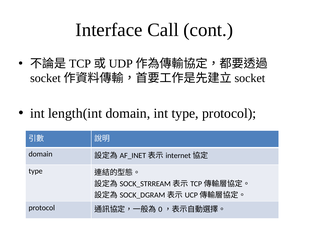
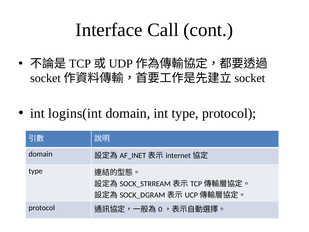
length(int: length(int -> logins(int (75, 113)
